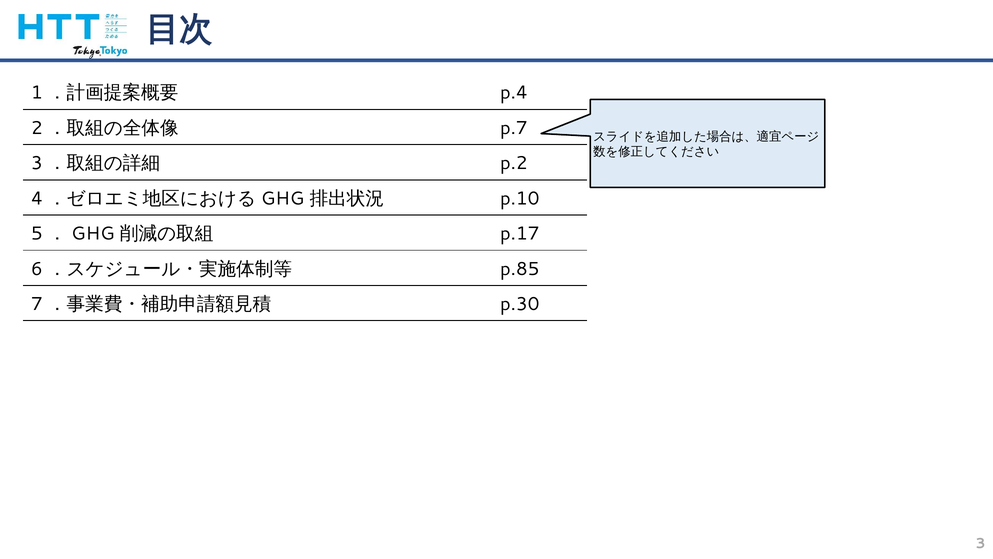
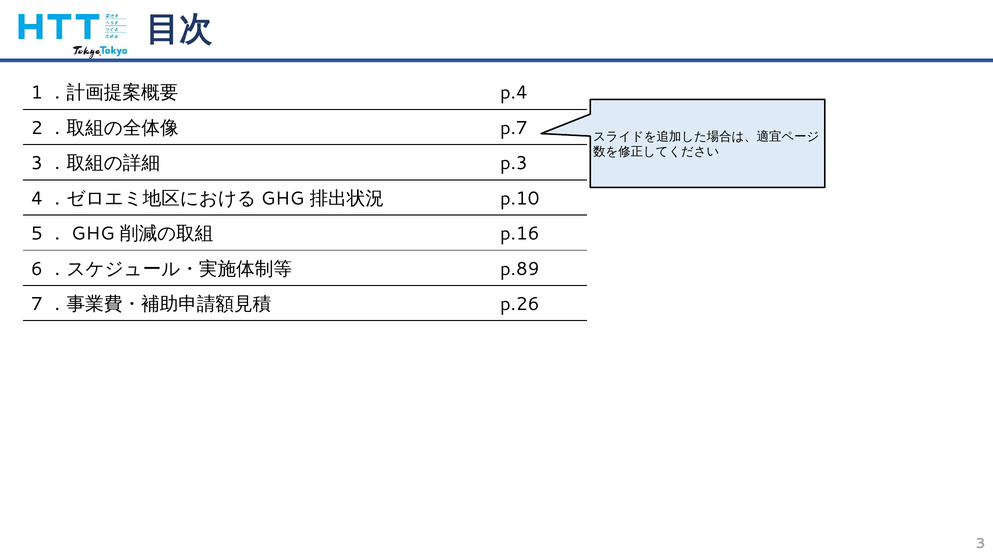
p.2: p.2 -> p.3 (514, 163)
p.17: p.17 -> p.16 (520, 233)
p.85: p.85 -> p.89 (520, 269)
p.30: p.30 -> p.26 (520, 304)
